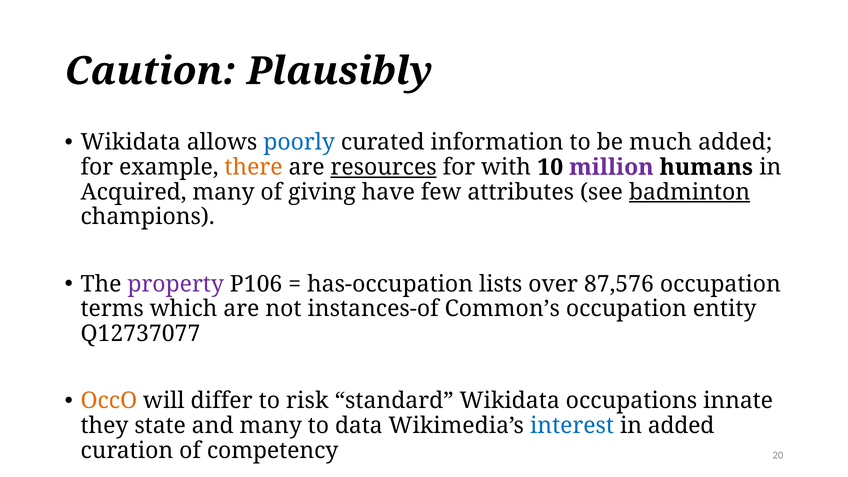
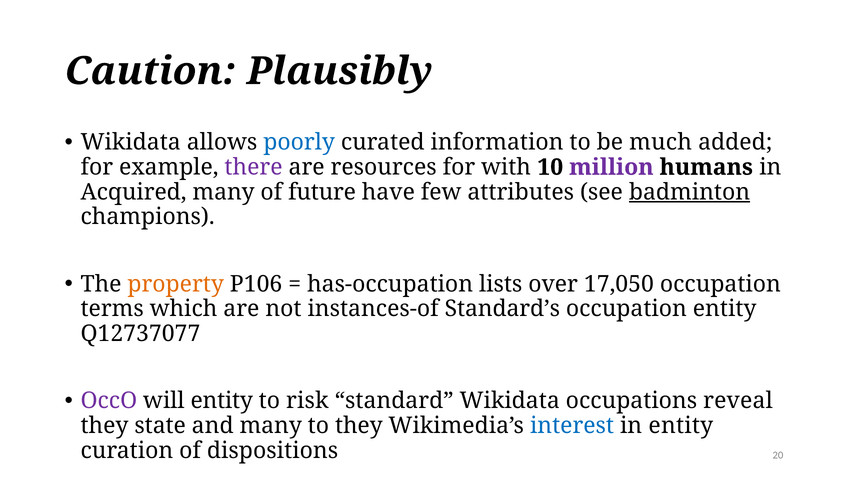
there colour: orange -> purple (254, 167)
resources underline: present -> none (384, 167)
giving: giving -> future (322, 192)
property colour: purple -> orange (176, 284)
87,576: 87,576 -> 17,050 (619, 284)
Common’s: Common’s -> Standard’s (502, 309)
OccO colour: orange -> purple (109, 401)
will differ: differ -> entity (222, 401)
innate: innate -> reveal (738, 401)
to data: data -> they (359, 426)
in added: added -> entity (681, 426)
competency: competency -> dispositions (273, 450)
